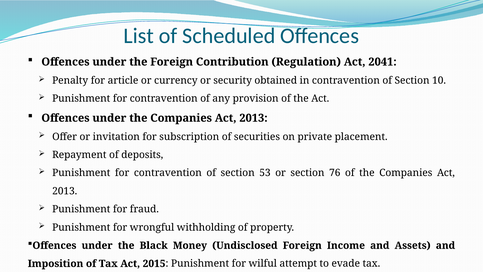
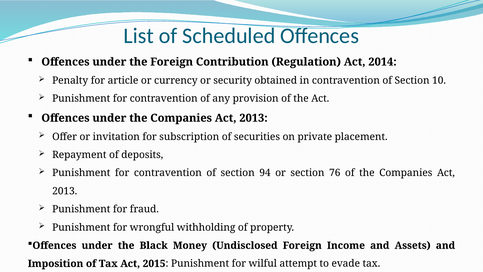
2041: 2041 -> 2014 (382, 62)
53: 53 -> 94 (265, 173)
